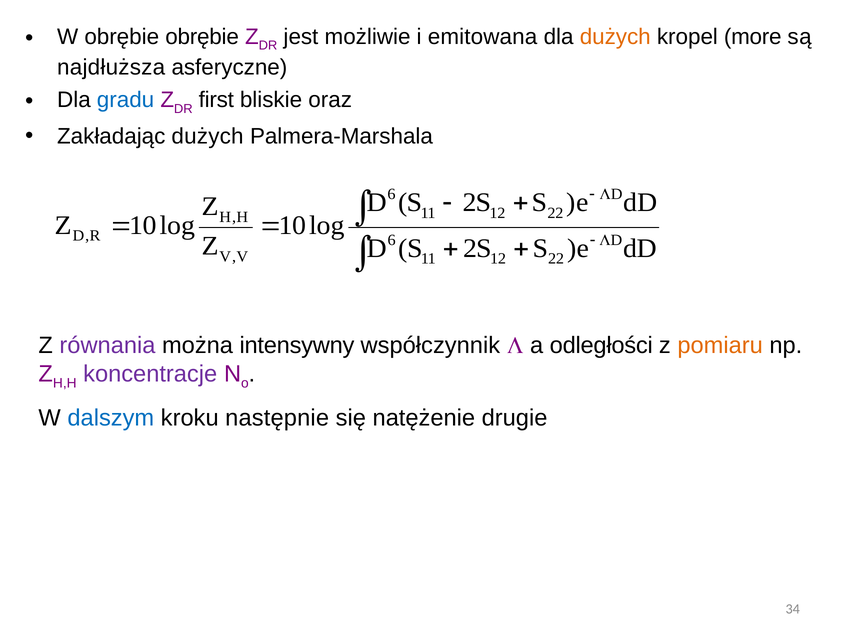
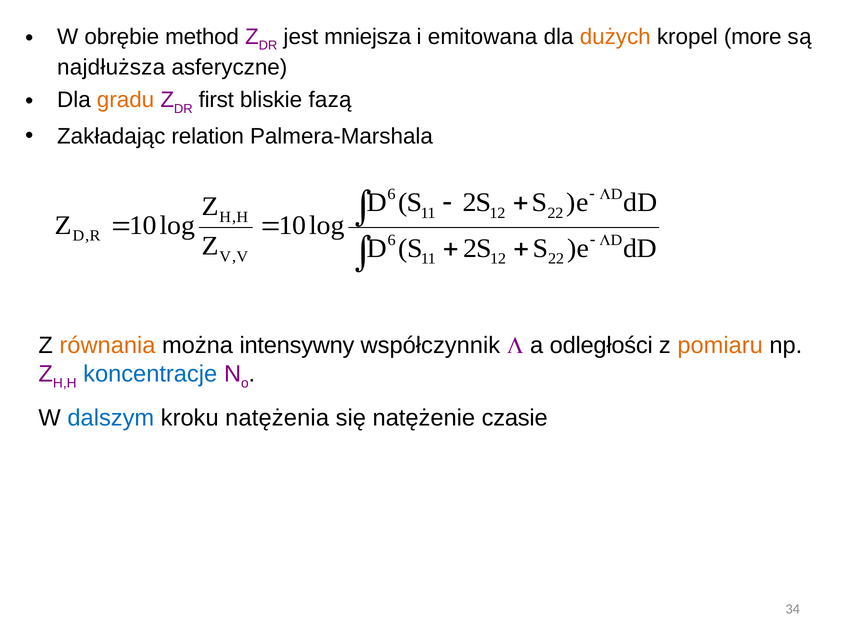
obrębie obrębie: obrębie -> method (202, 37)
możliwie: możliwie -> mniejsza (368, 37)
gradu colour: blue -> orange (126, 100)
oraz: oraz -> fazą (330, 100)
Zakładając dużych: dużych -> relation (208, 136)
równania colour: purple -> orange (107, 346)
koncentracje colour: purple -> blue (150, 374)
następnie: następnie -> natężenia (277, 418)
drugie: drugie -> czasie (515, 418)
